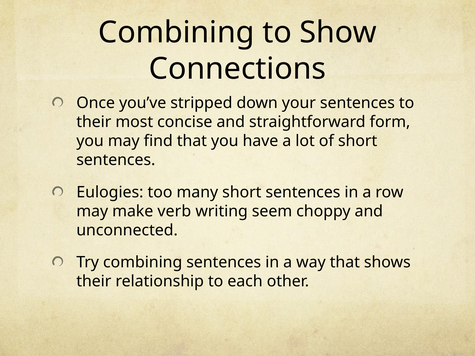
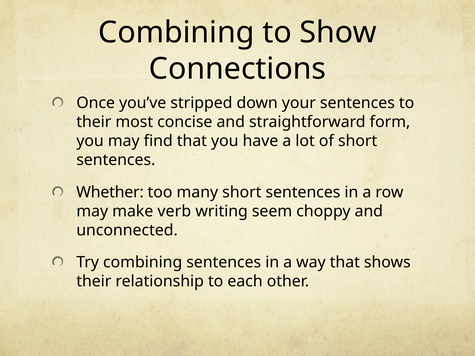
Eulogies: Eulogies -> Whether (110, 192)
